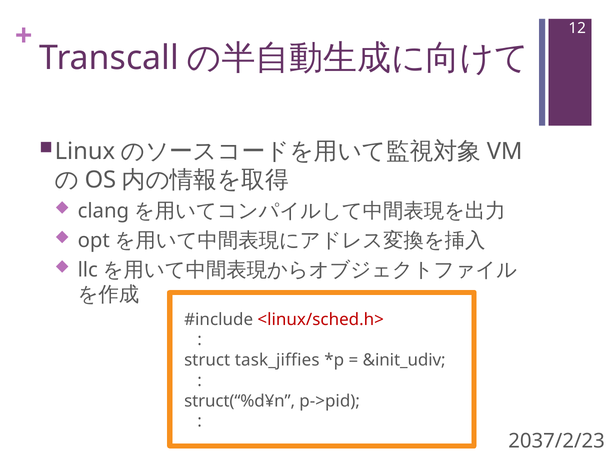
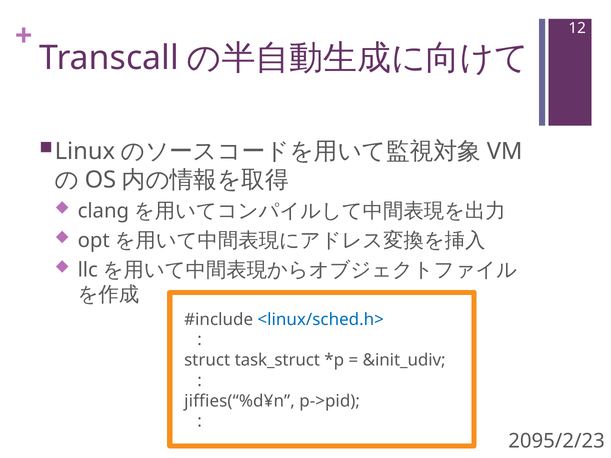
<linux/sched.h> colour: red -> blue (321, 320)
task_jiffies: task_jiffies -> task_struct (277, 360)
struct(“%d¥n: struct(“%d¥n -> jiffies(“%d¥n (240, 401)
2037/2/23: 2037/2/23 -> 2095/2/23 (557, 441)
